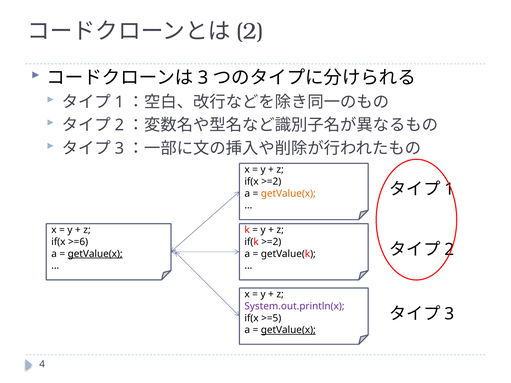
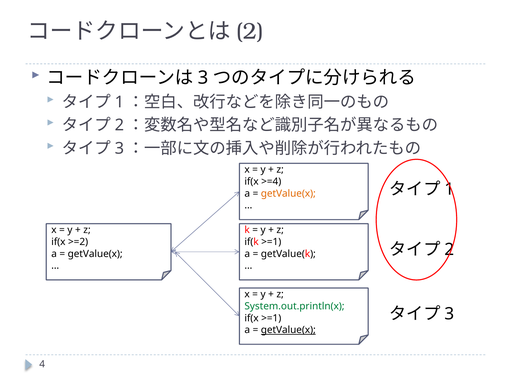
if(x >=2: >=2 -> >=4 (271, 182)
>=6: >=6 -> >=2 (78, 242)
if(k >=2: >=2 -> >=1 (271, 242)
getValue(x underline: present -> none (95, 254)
System.out.println(x colour: purple -> green (294, 306)
if(x >=5: >=5 -> >=1 (271, 318)
